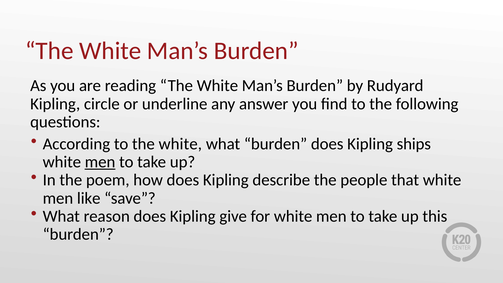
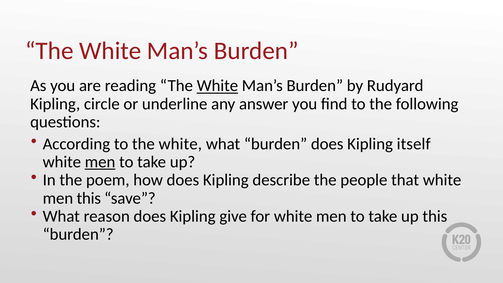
White underline: none -> present (217, 86)
ships: ships -> itself (414, 144)
men like: like -> this (89, 198)
